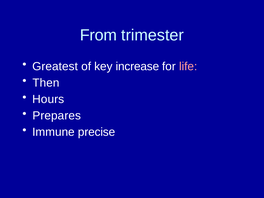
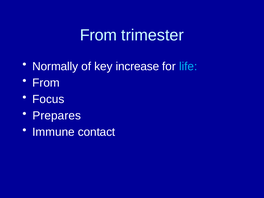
Greatest: Greatest -> Normally (55, 66)
life colour: pink -> light blue (188, 66)
Then: Then -> From (46, 83)
Hours: Hours -> Focus (48, 99)
precise: precise -> contact (97, 132)
